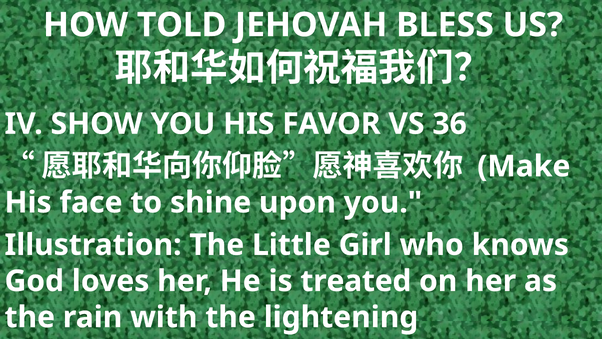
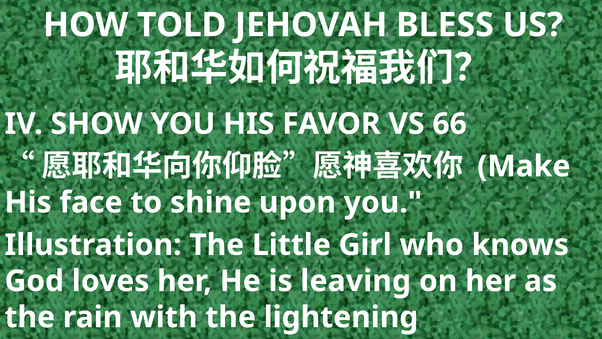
36: 36 -> 66 (450, 124)
treated: treated -> leaving (356, 281)
